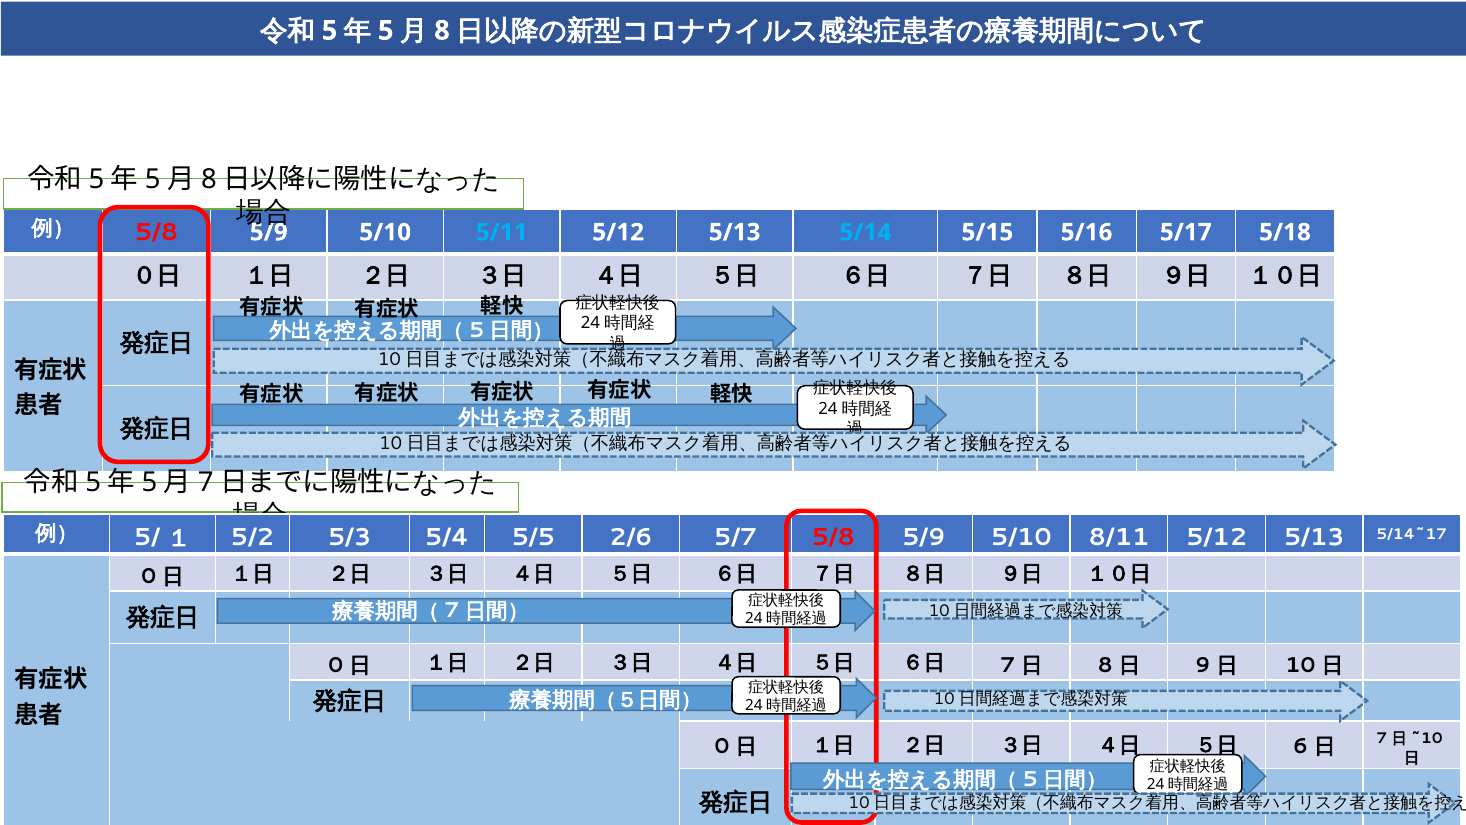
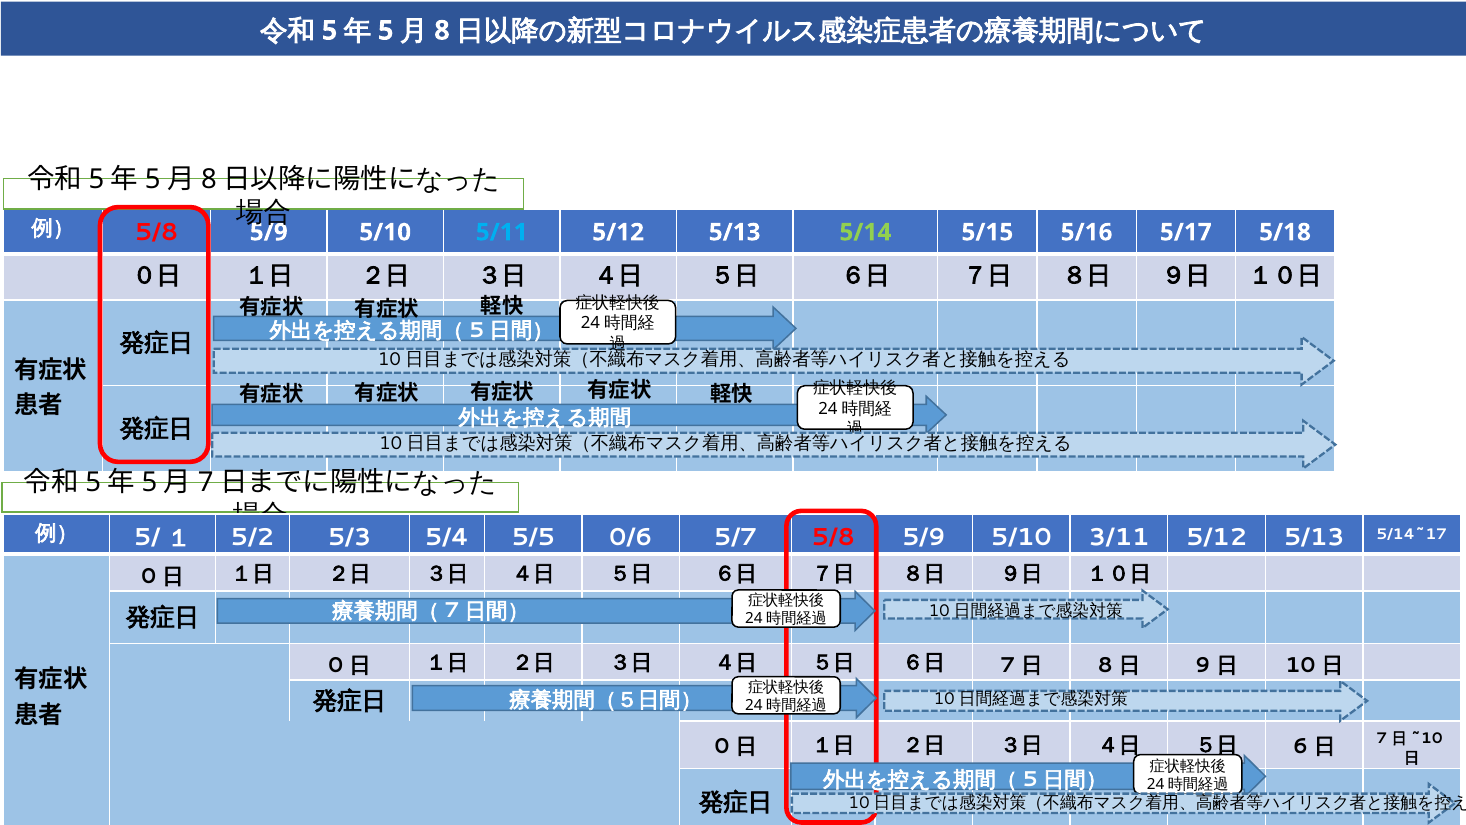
5/14 colour: light blue -> light green (865, 232)
2/6: 2/6 -> 0/6 (631, 538)
8/11: 8/11 -> 3/11 (1119, 538)
